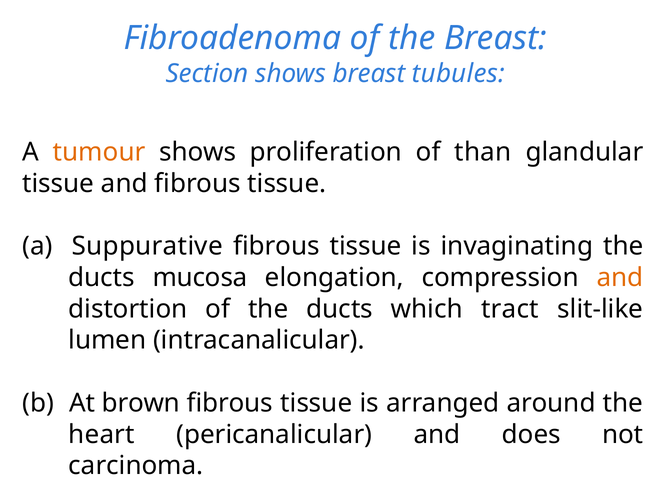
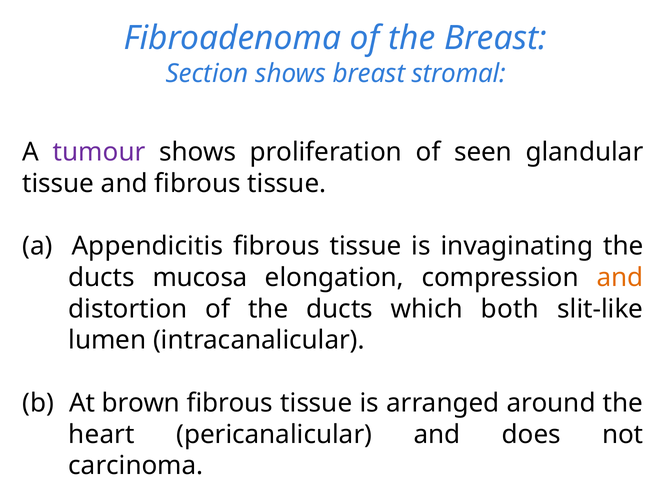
tubules: tubules -> stromal (459, 73)
tumour colour: orange -> purple (99, 152)
than: than -> seen (483, 152)
Suppurative: Suppurative -> Appendicitis (147, 246)
tract: tract -> both (510, 308)
